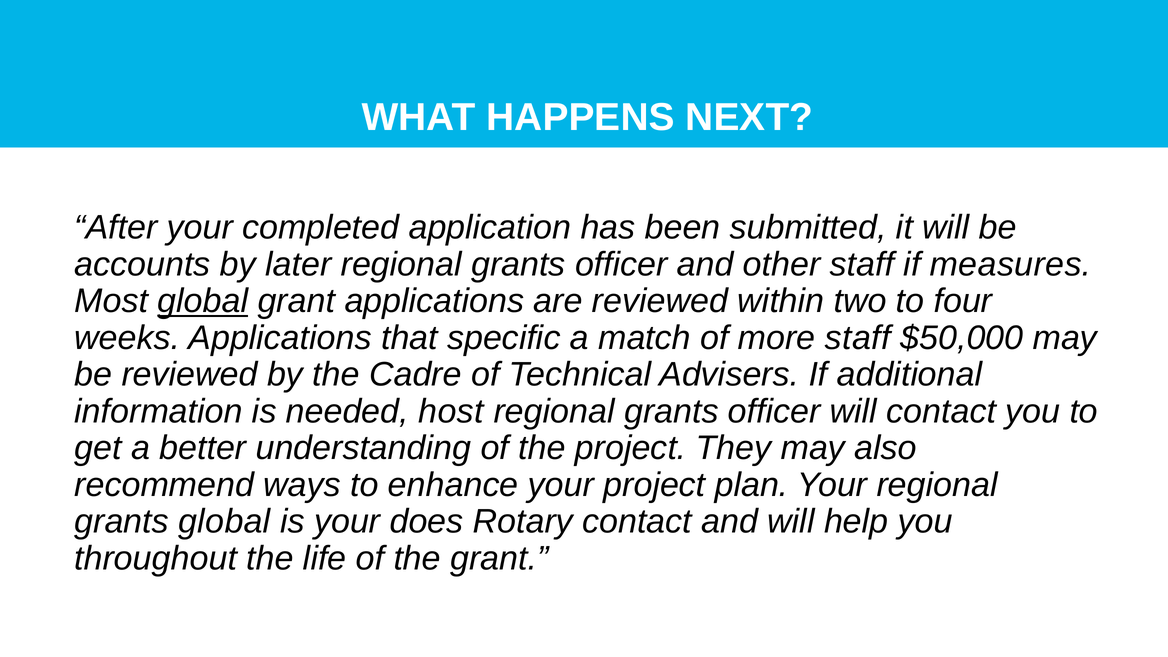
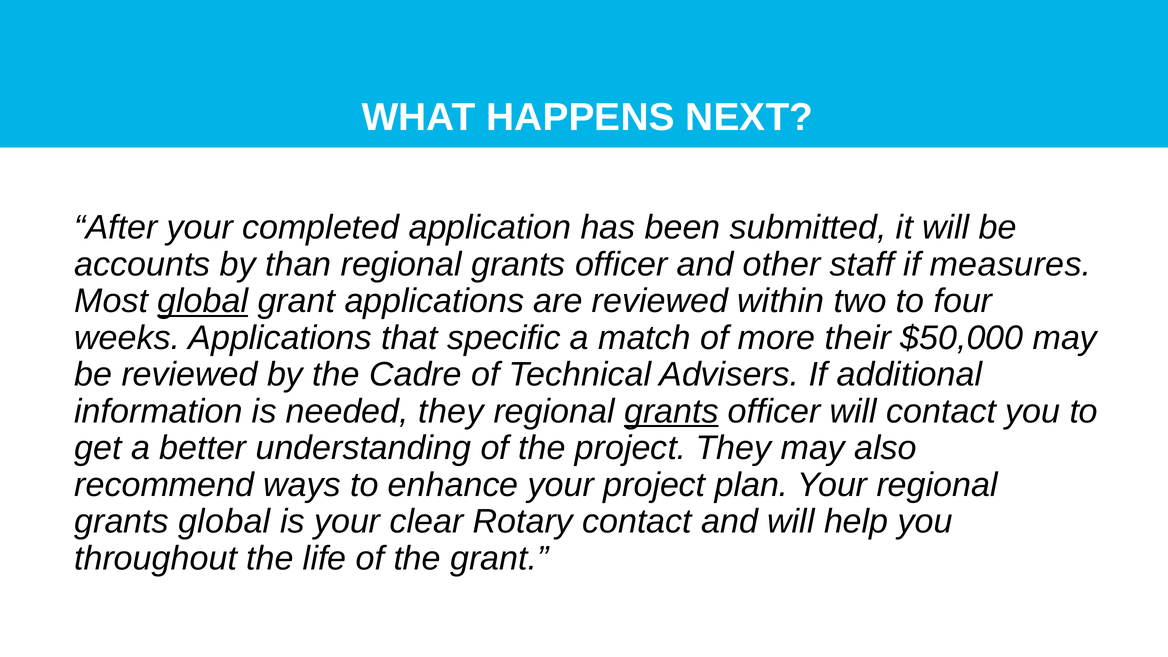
later: later -> than (298, 264)
more staff: staff -> their (858, 338)
needed host: host -> they (451, 411)
grants underline: none -> present (671, 411)
does: does -> clear (427, 522)
